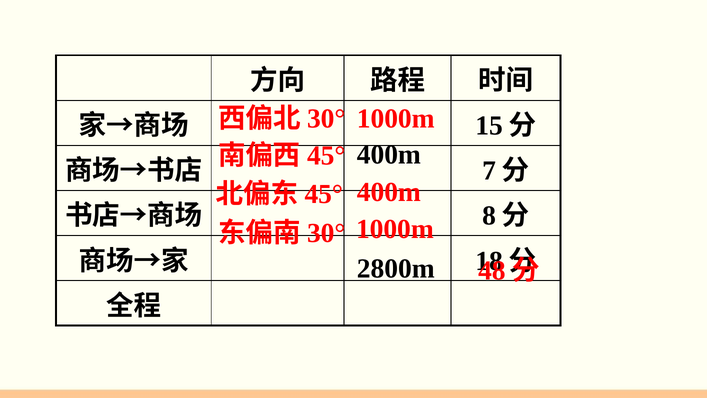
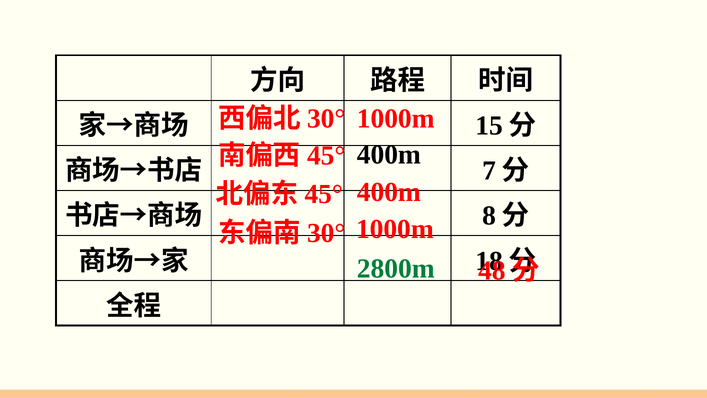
2800m colour: black -> green (396, 269)
